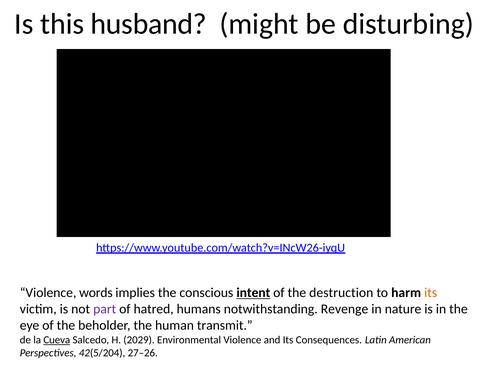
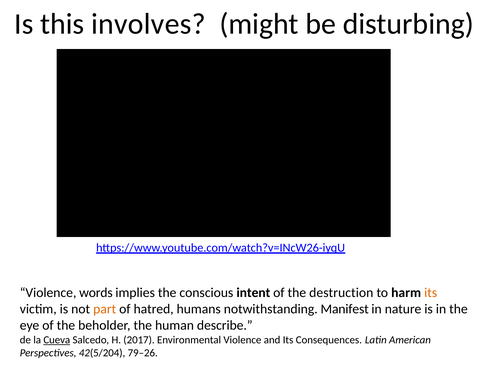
husband: husband -> involves (148, 24)
intent underline: present -> none (253, 293)
part colour: purple -> orange (105, 309)
Revenge: Revenge -> Manifest (345, 309)
transmit: transmit -> describe (225, 325)
2029: 2029 -> 2017 (139, 340)
27–26: 27–26 -> 79–26 (143, 353)
